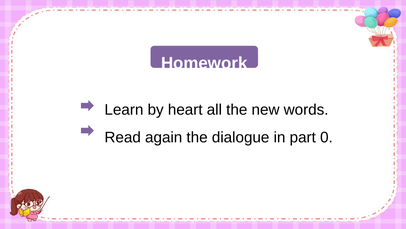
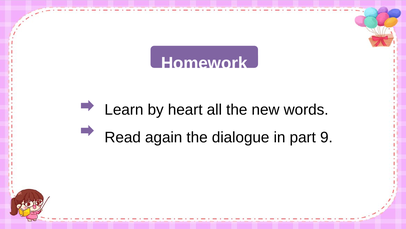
0: 0 -> 9 (326, 137)
